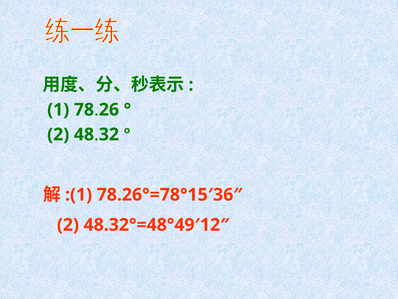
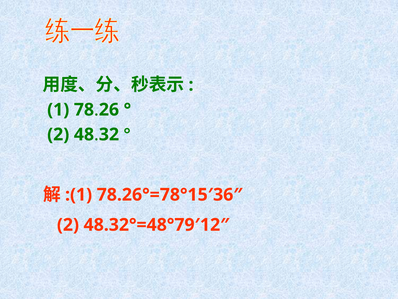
48.32°=48°49′12″: 48.32°=48°49′12″ -> 48.32°=48°79′12″ (157, 224)
